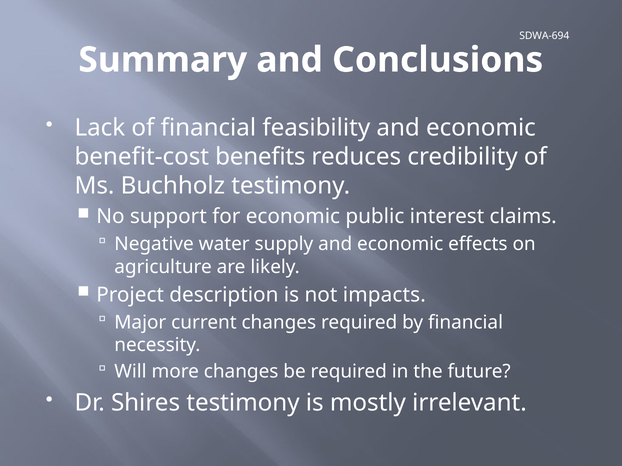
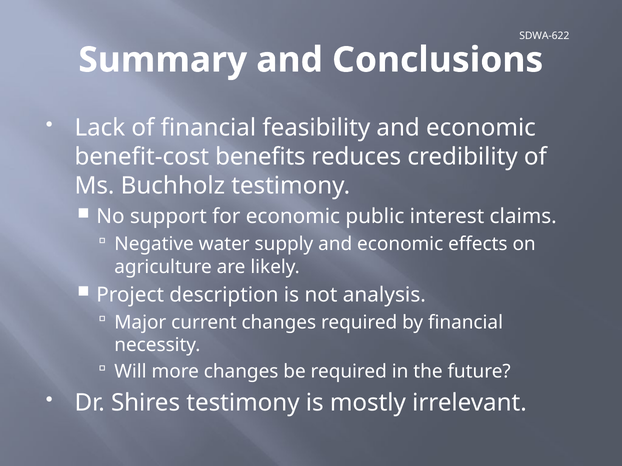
SDWA-694: SDWA-694 -> SDWA-622 (544, 36)
impacts: impacts -> analysis (384, 295)
